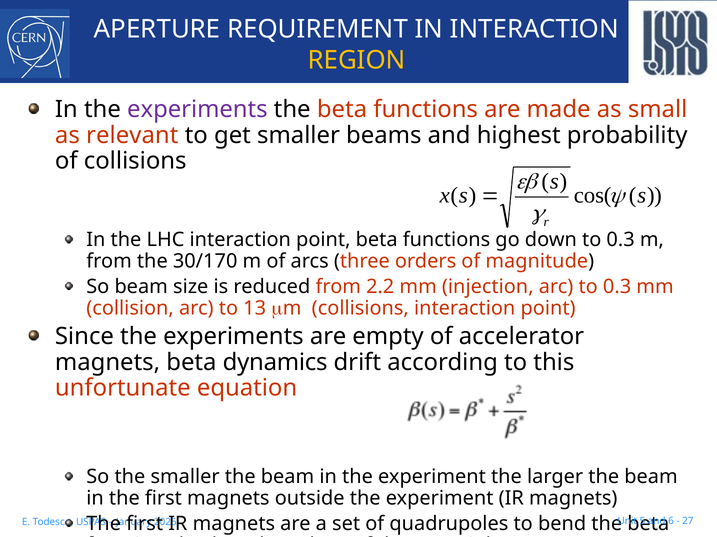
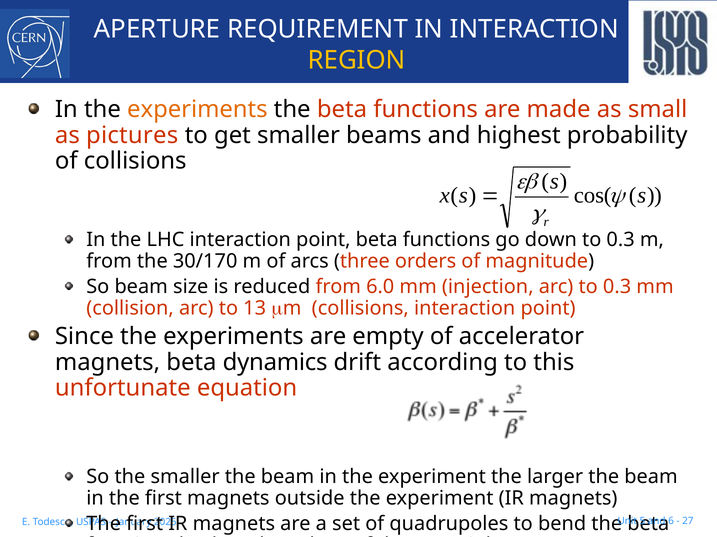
experiments colour: purple -> orange (197, 110)
relevant: relevant -> pictures (132, 136)
2.2: 2.2 -> 6.0 (380, 287)
